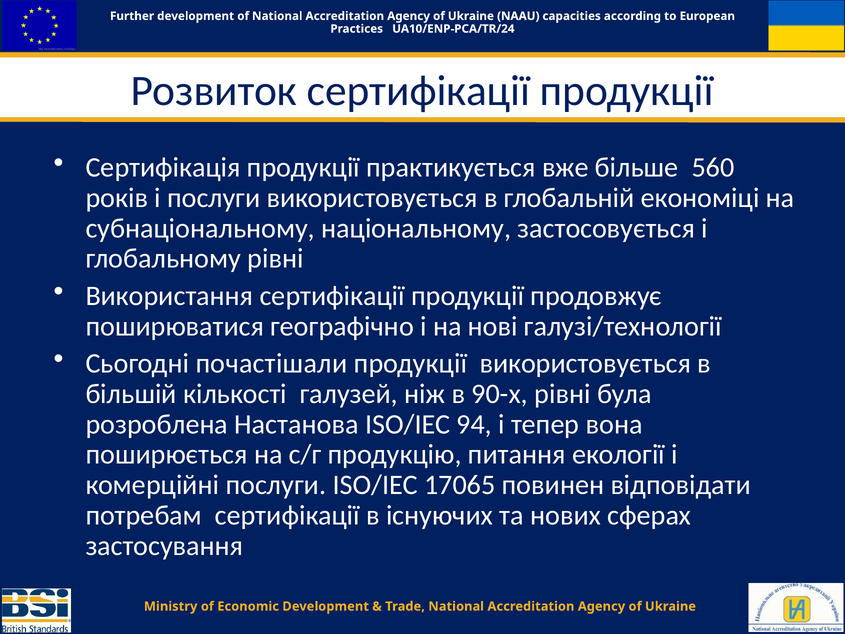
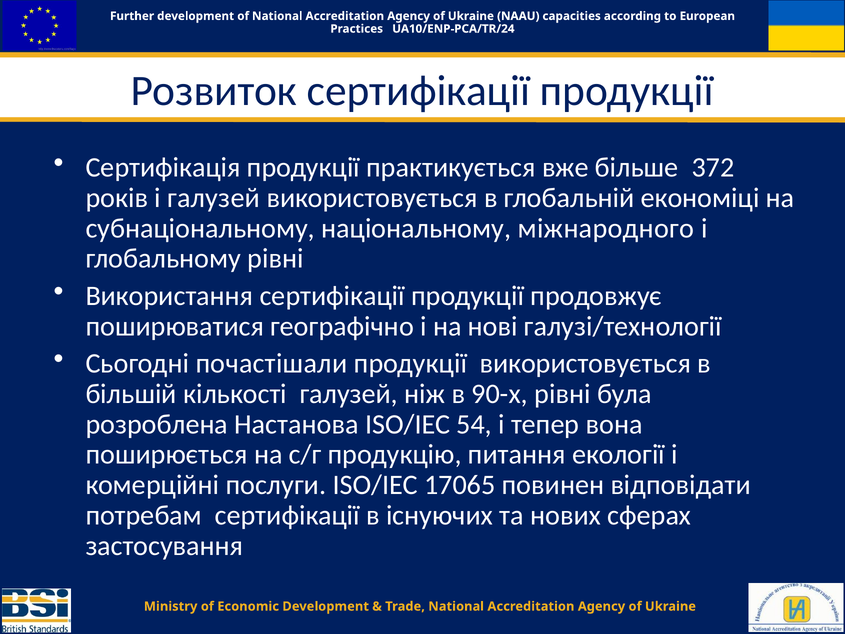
560: 560 -> 372 (713, 167)
і послуги: послуги -> галузей (214, 198)
застосовується: застосовується -> міжнародного (606, 228)
94: 94 -> 54 (474, 424)
